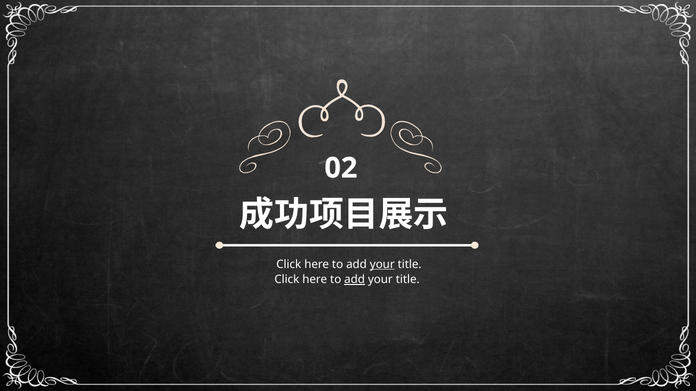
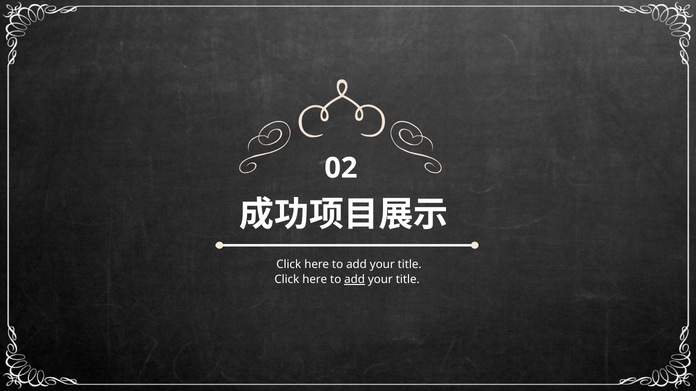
your underline: present -> none (382, 265)
